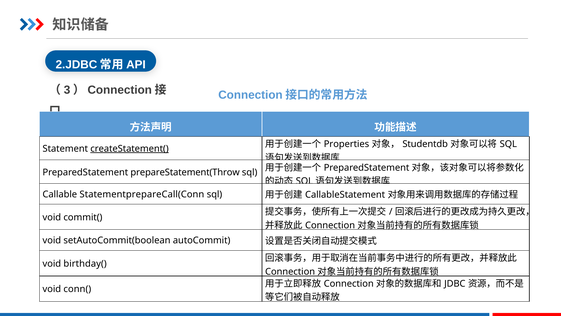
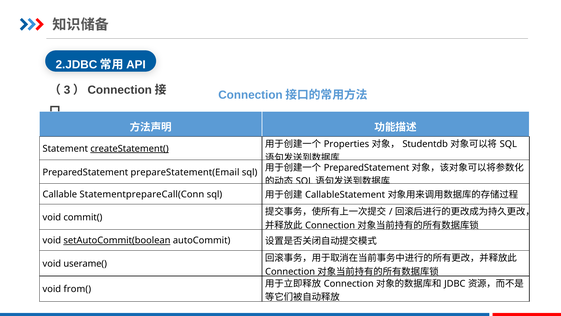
prepareStatement(Throw: prepareStatement(Throw -> prepareStatement(Email (185, 172)
setAutoCommit(boolean underline: none -> present (117, 240)
birthday(: birthday( -> userame( (85, 263)
conn(: conn( -> from( (77, 289)
